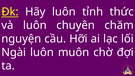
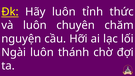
muôn: muôn -> thánh (74, 52)
